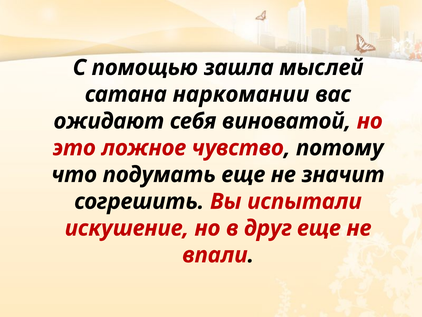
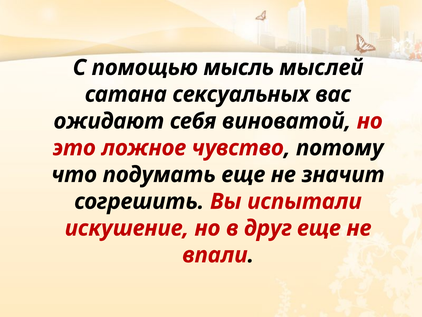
зашла: зашла -> мысль (239, 67)
наркомании: наркомании -> сексуальных (241, 94)
